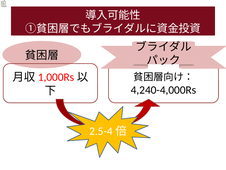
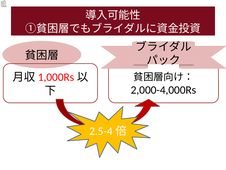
4,240-4,000Rs: 4,240-4,000Rs -> 2,000-4,000Rs (163, 90)
